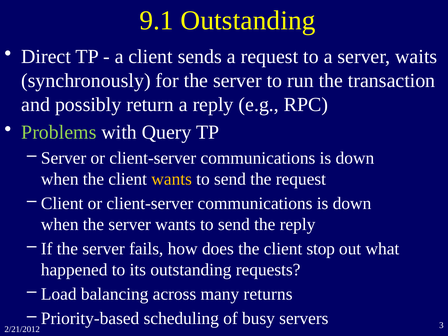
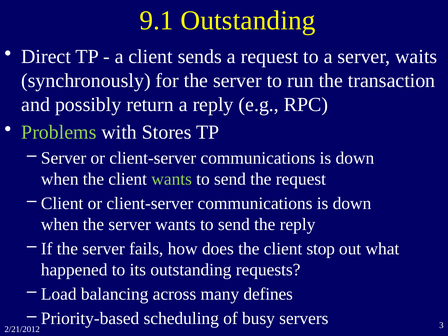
Query: Query -> Stores (167, 132)
wants colour: yellow -> light green (172, 179)
returns: returns -> defines (268, 294)
